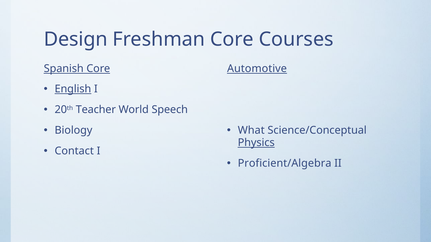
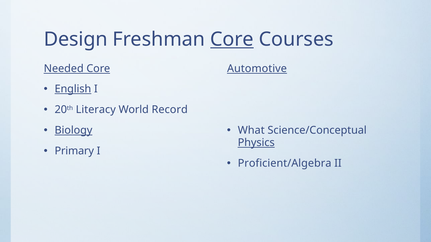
Core underline: none -> present (232, 39)
Spanish: Spanish -> Needed (64, 69)
Teacher: Teacher -> Literacy (96, 110)
Speech: Speech -> Record (170, 110)
Biology underline: none -> present (73, 131)
Contact: Contact -> Primary (74, 151)
